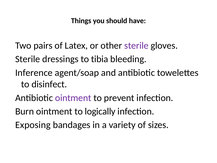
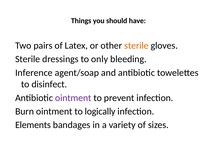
sterile colour: purple -> orange (136, 46)
tibia: tibia -> only (100, 59)
Exposing: Exposing -> Elements (33, 125)
